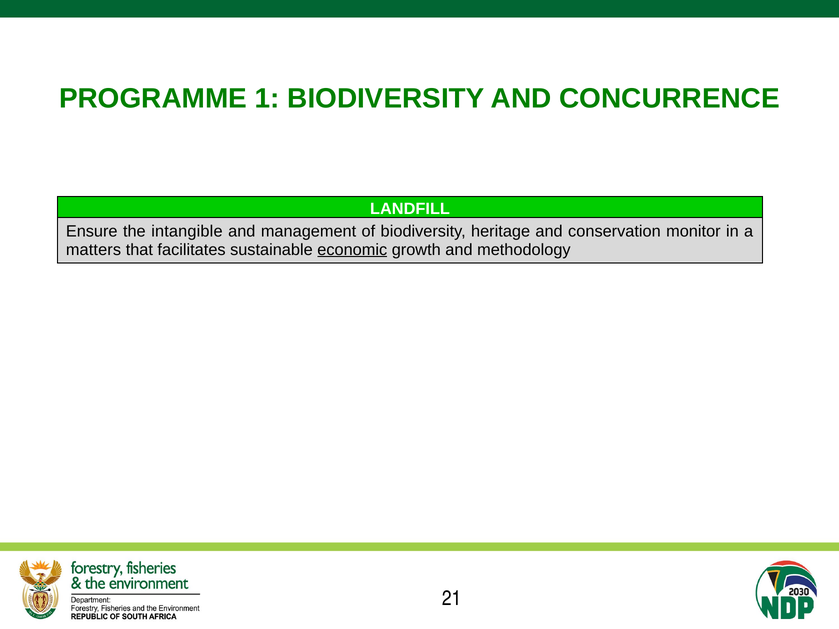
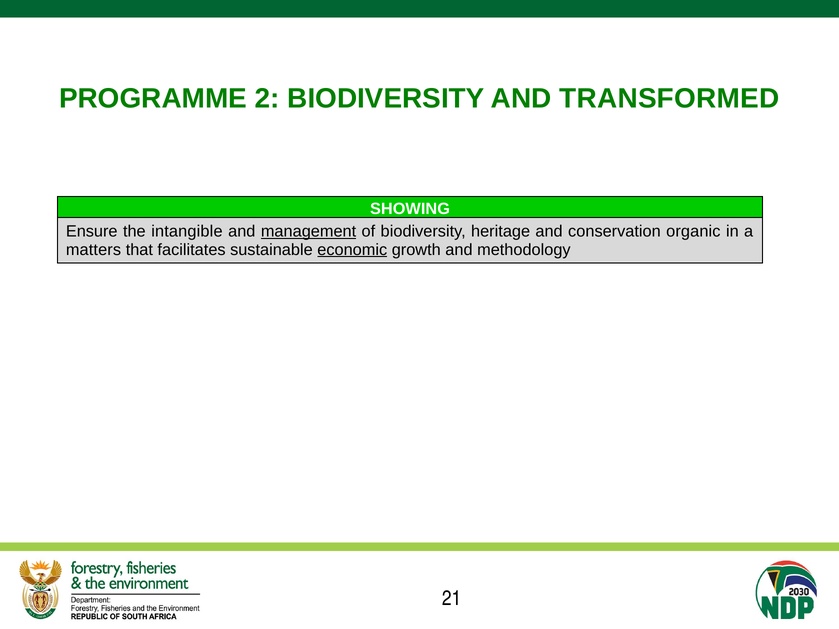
1: 1 -> 2 (267, 99)
CONCURRENCE: CONCURRENCE -> TRANSFORMED (669, 99)
LANDFILL: LANDFILL -> SHOWING (410, 209)
management underline: none -> present (309, 231)
monitor: monitor -> organic (693, 231)
